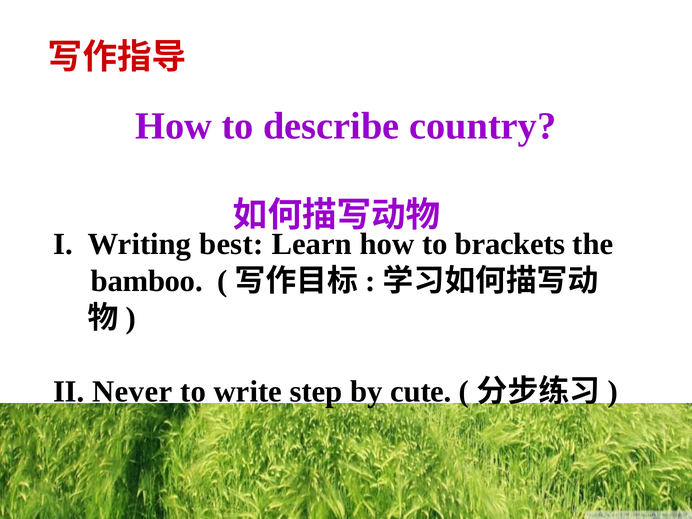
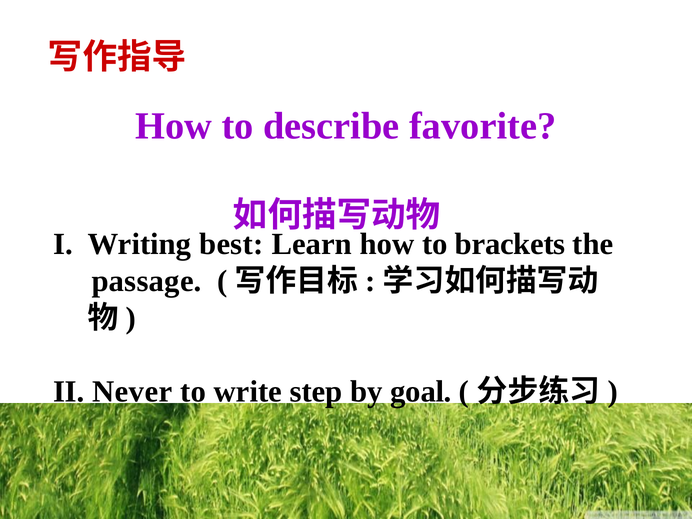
country: country -> favorite (483, 126)
bamboo: bamboo -> passage (147, 281)
cute: cute -> goal (421, 392)
